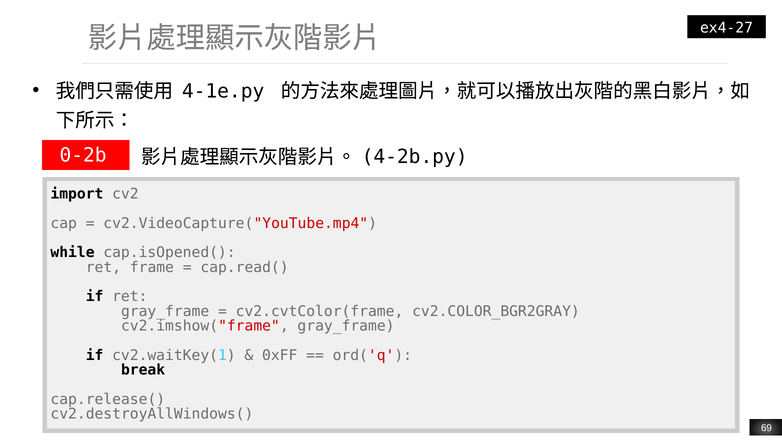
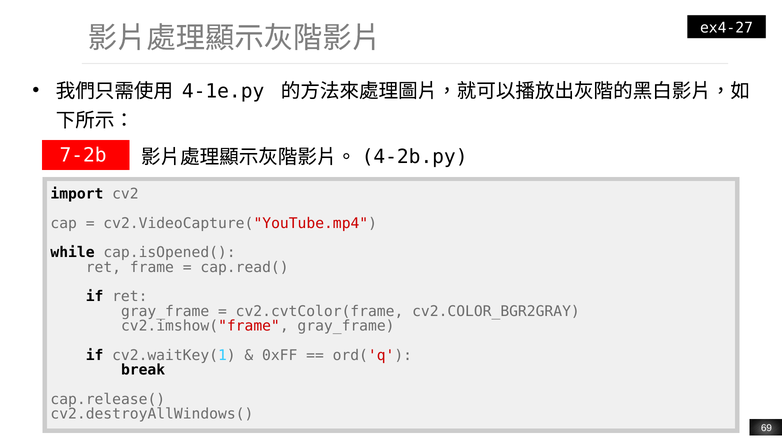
0-2b: 0-2b -> 7-2b (83, 155)
